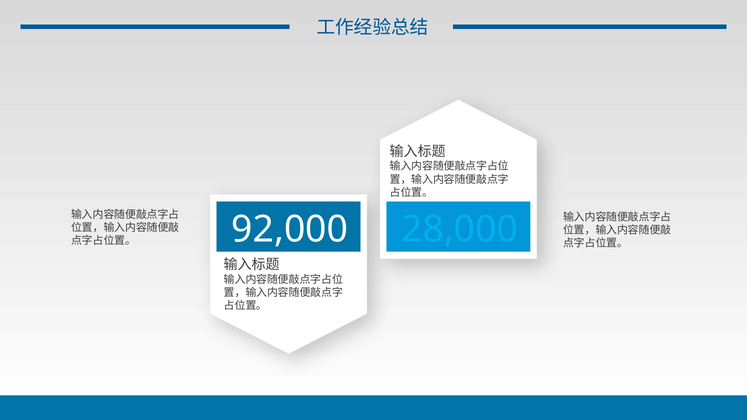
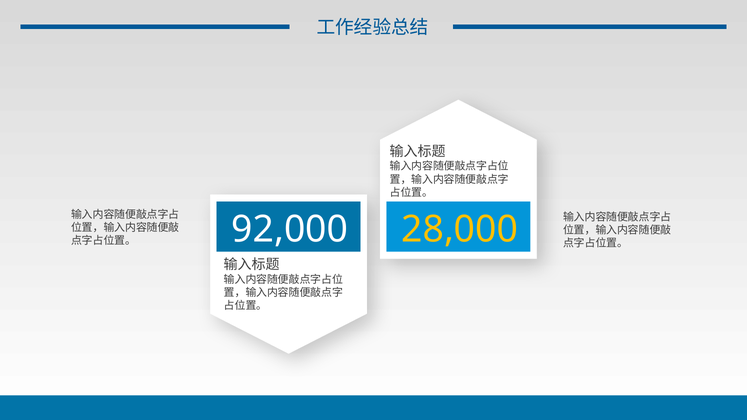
28,000 colour: light blue -> yellow (460, 230)
